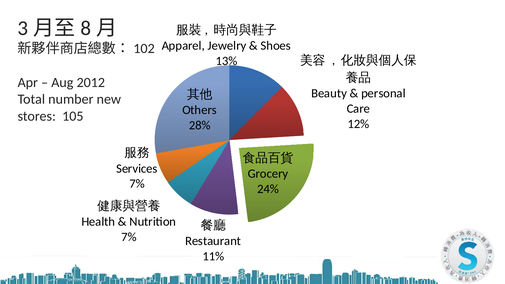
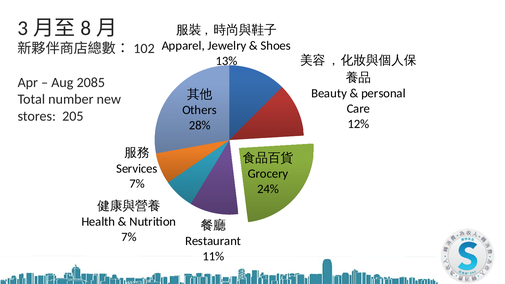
2012: 2012 -> 2085 (91, 82)
105: 105 -> 205 (73, 116)
